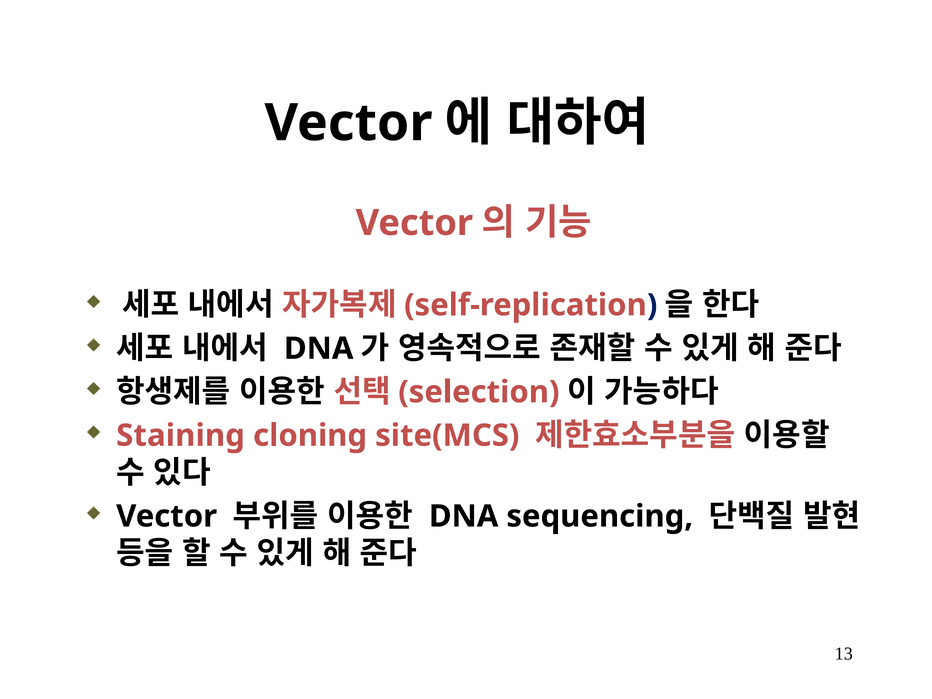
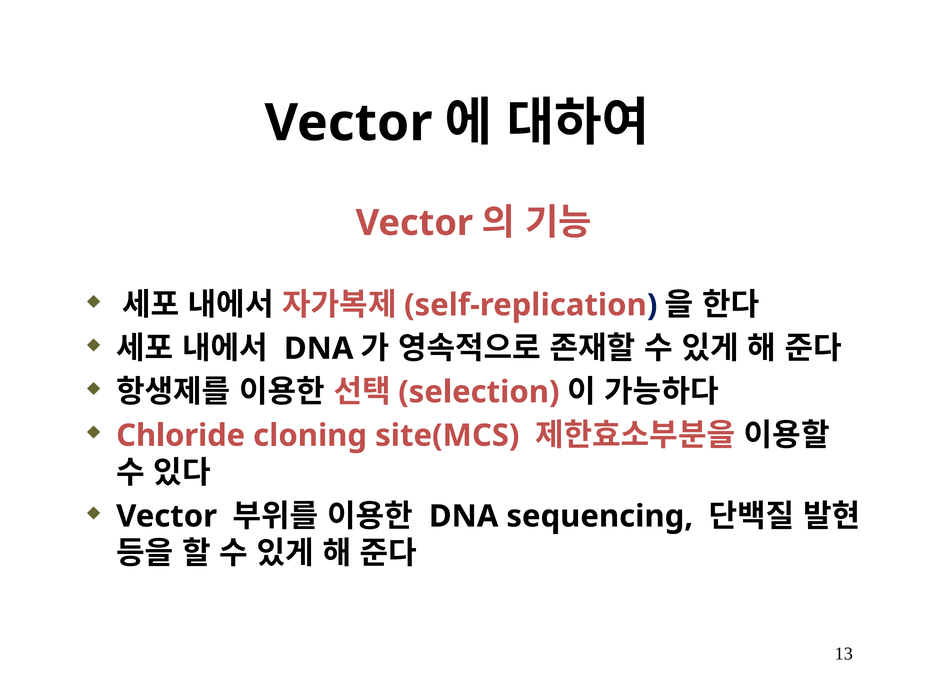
Staining: Staining -> Chloride (181, 436)
